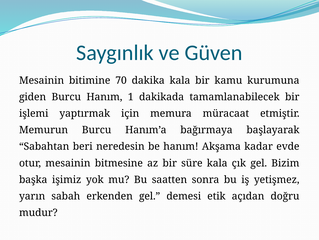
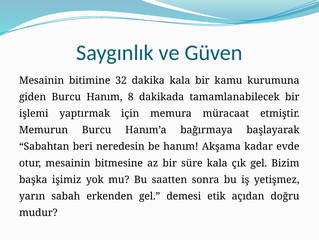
70: 70 -> 32 (121, 80)
1: 1 -> 8 (131, 97)
